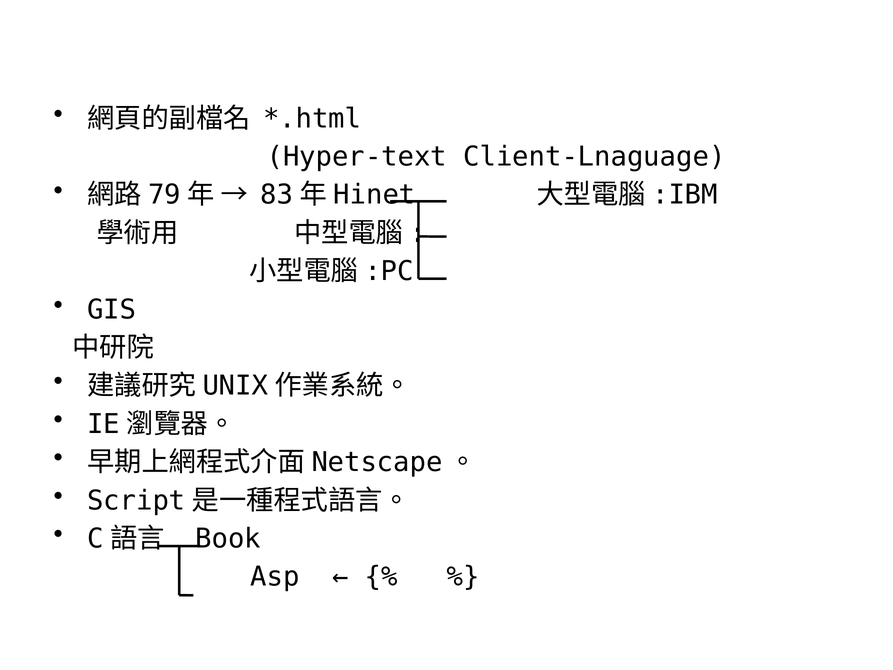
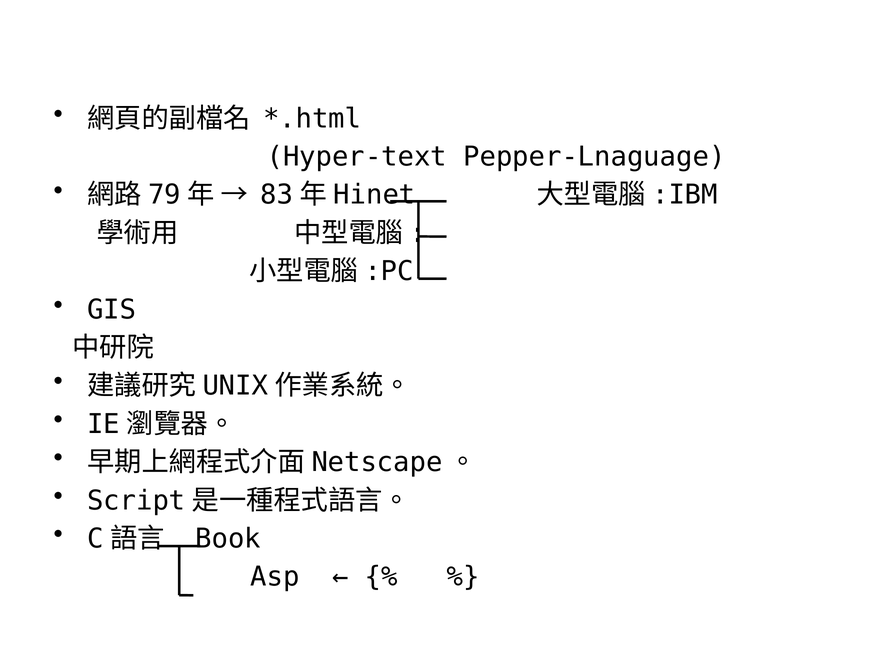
Client-Lnaguage: Client-Lnaguage -> Pepper-Lnaguage (594, 157)
